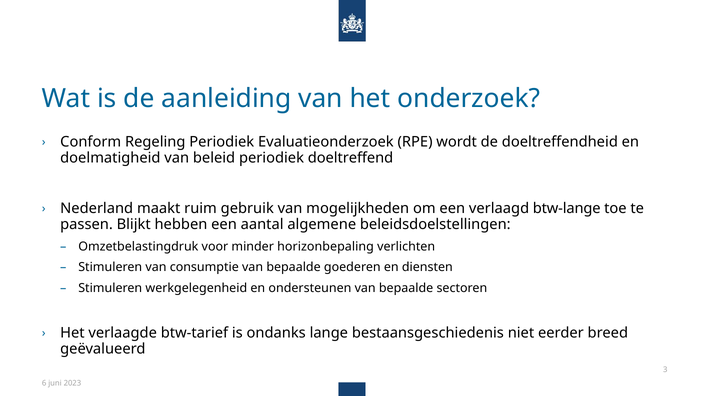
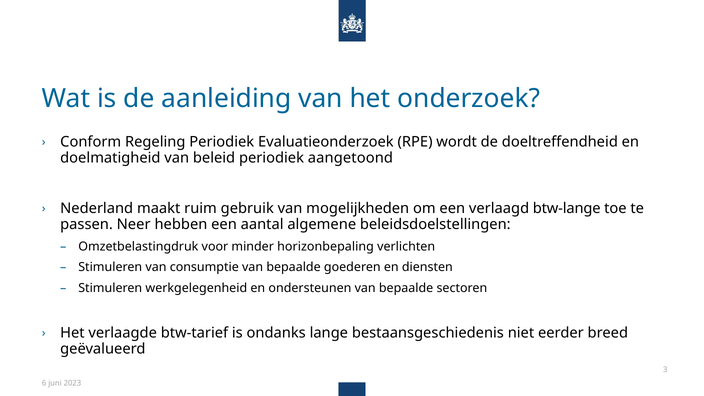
doeltreffend: doeltreffend -> aangetoond (350, 158)
Blijkt: Blijkt -> Neer (134, 224)
